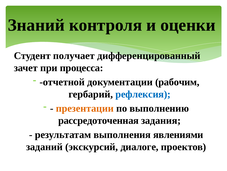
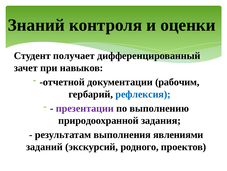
процесса: процесса -> навыков (82, 68)
презентации colour: orange -> purple (85, 108)
рассредоточенная: рассредоточенная -> природоохранной (98, 120)
диалоге: диалоге -> родного (140, 146)
